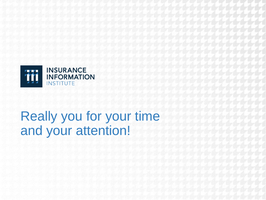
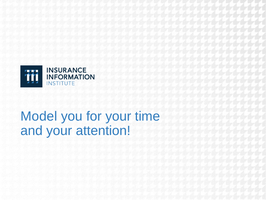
Really: Really -> Model (39, 116)
